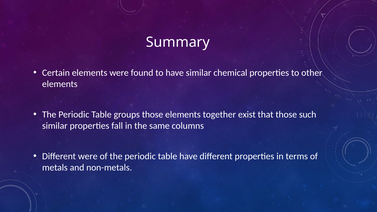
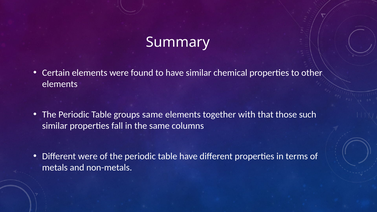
groups those: those -> same (152, 115)
exist: exist -> with (247, 115)
